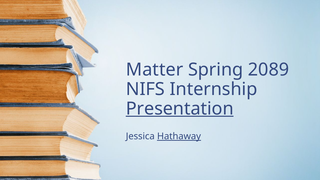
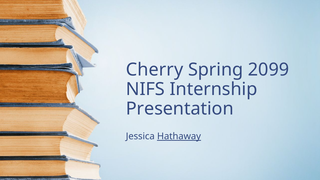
Matter: Matter -> Cherry (155, 70)
2089: 2089 -> 2099 (269, 70)
Presentation underline: present -> none (180, 109)
